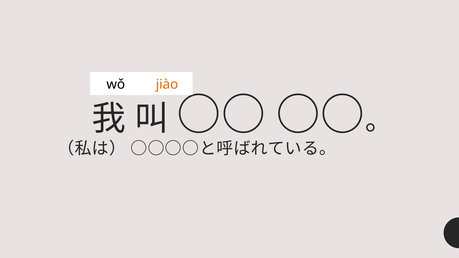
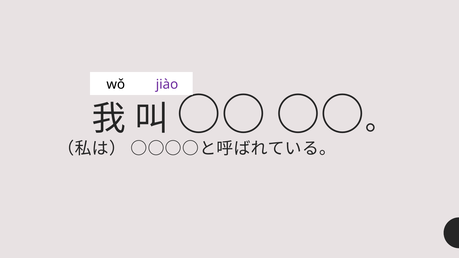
jiào colour: orange -> purple (167, 84)
